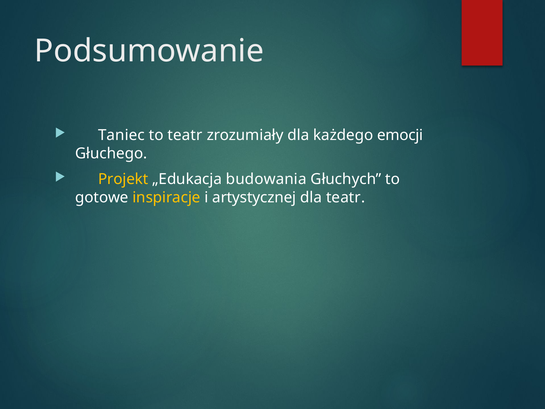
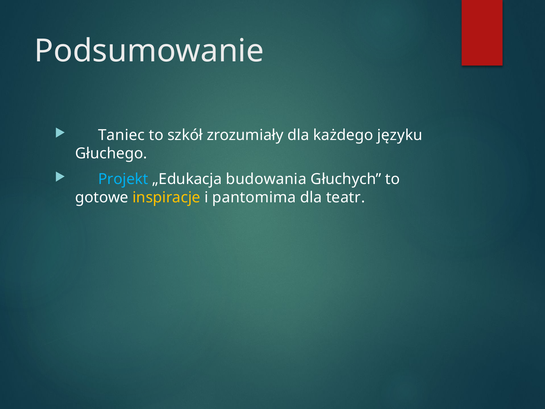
to teatr: teatr -> szkół (185, 135)
emocji: emocji -> języku (400, 135)
Projekt colour: yellow -> light blue (123, 179)
artystycznej: artystycznej -> pantomima (254, 197)
